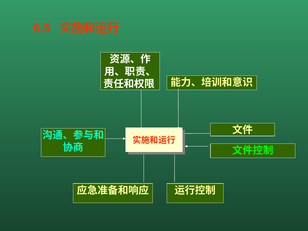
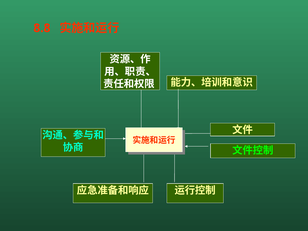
6.5: 6.5 -> 8.8 (42, 28)
